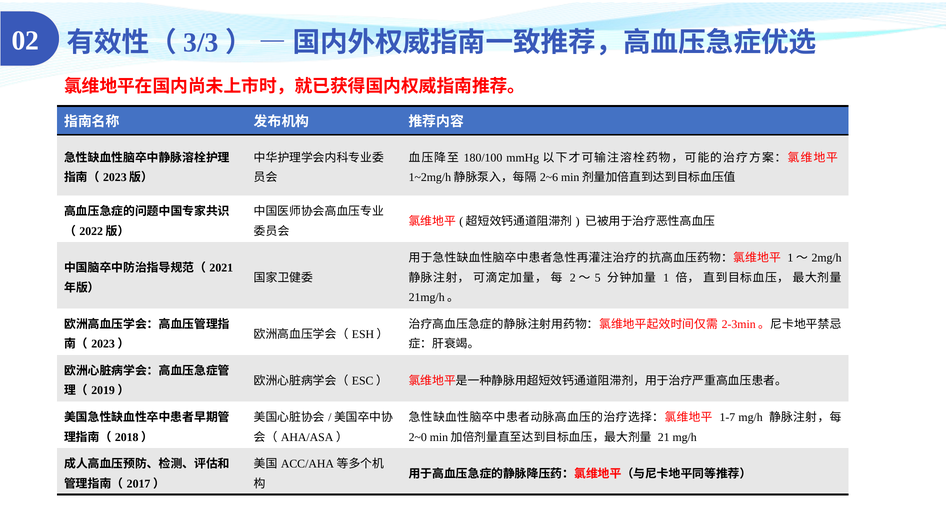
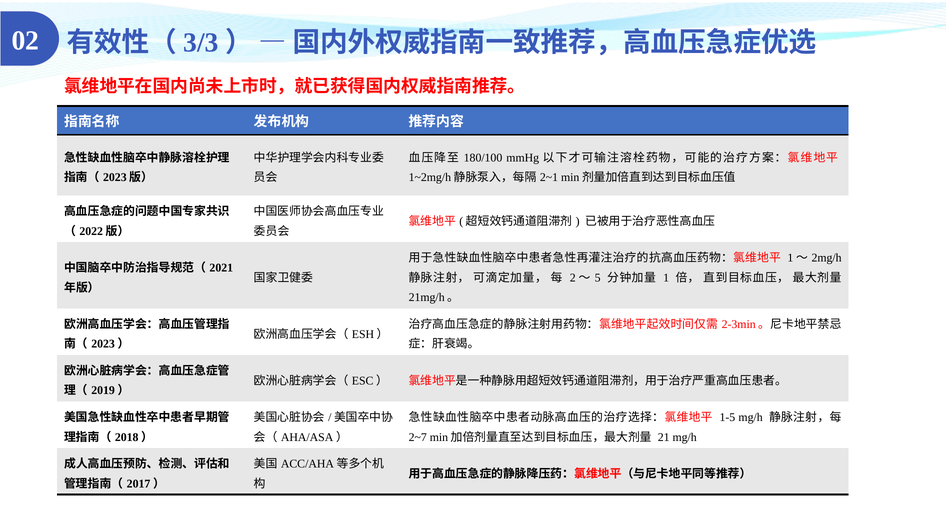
2~6: 2~6 -> 2~1 (549, 178)
1-7: 1-7 -> 1-5 (727, 418)
2~0: 2~0 -> 2~7 (418, 437)
